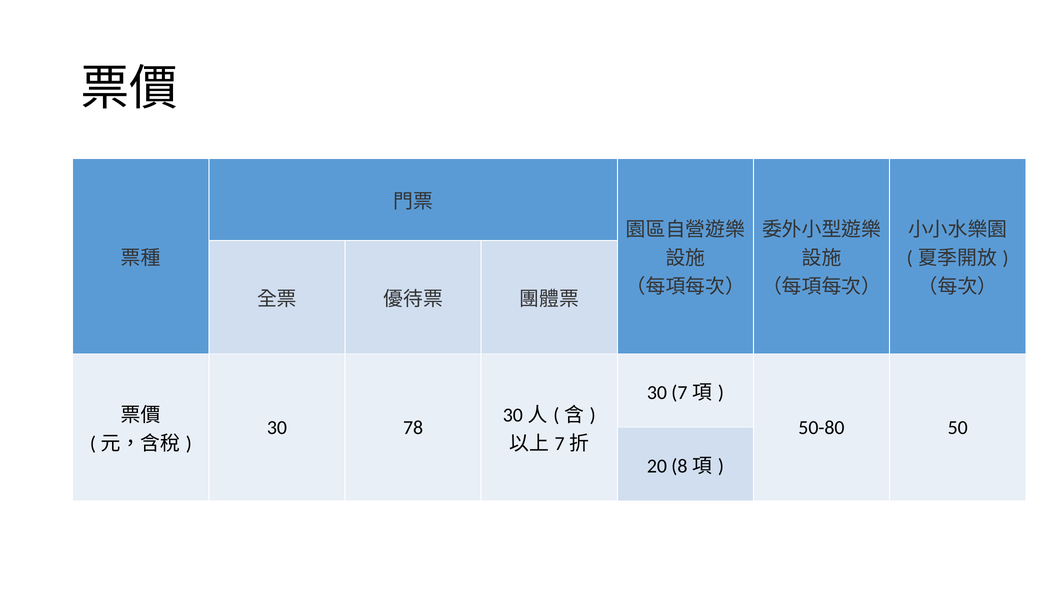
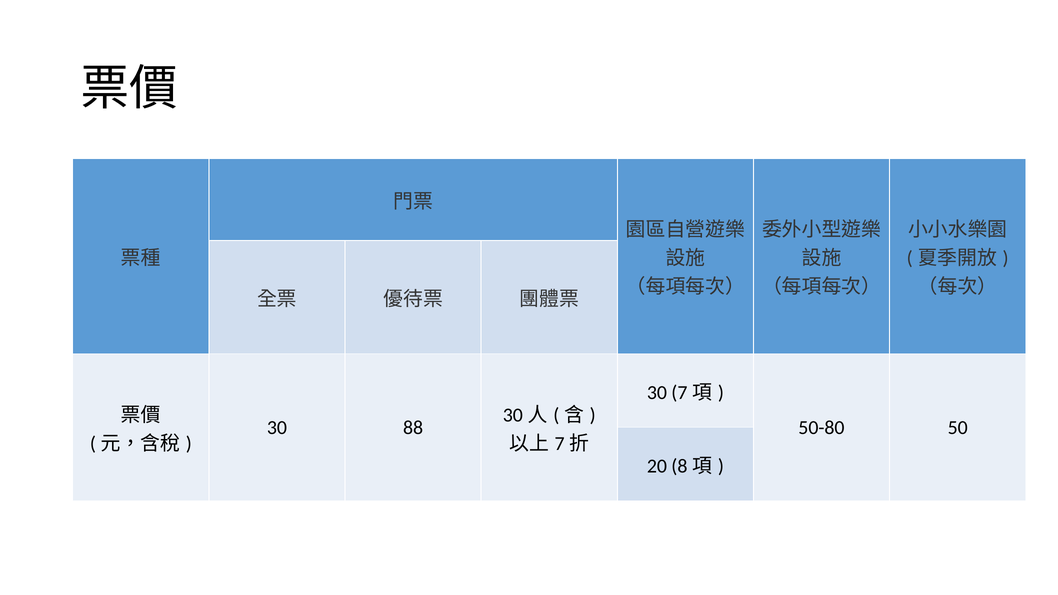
78: 78 -> 88 (413, 428)
